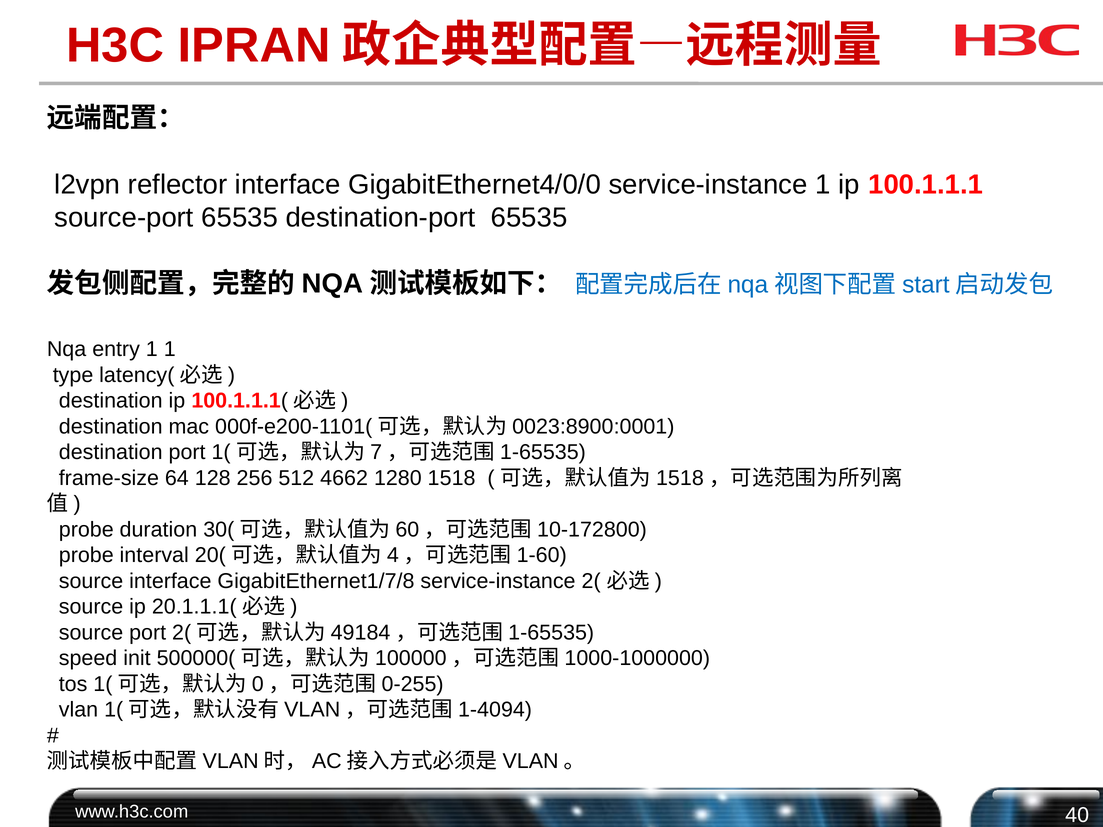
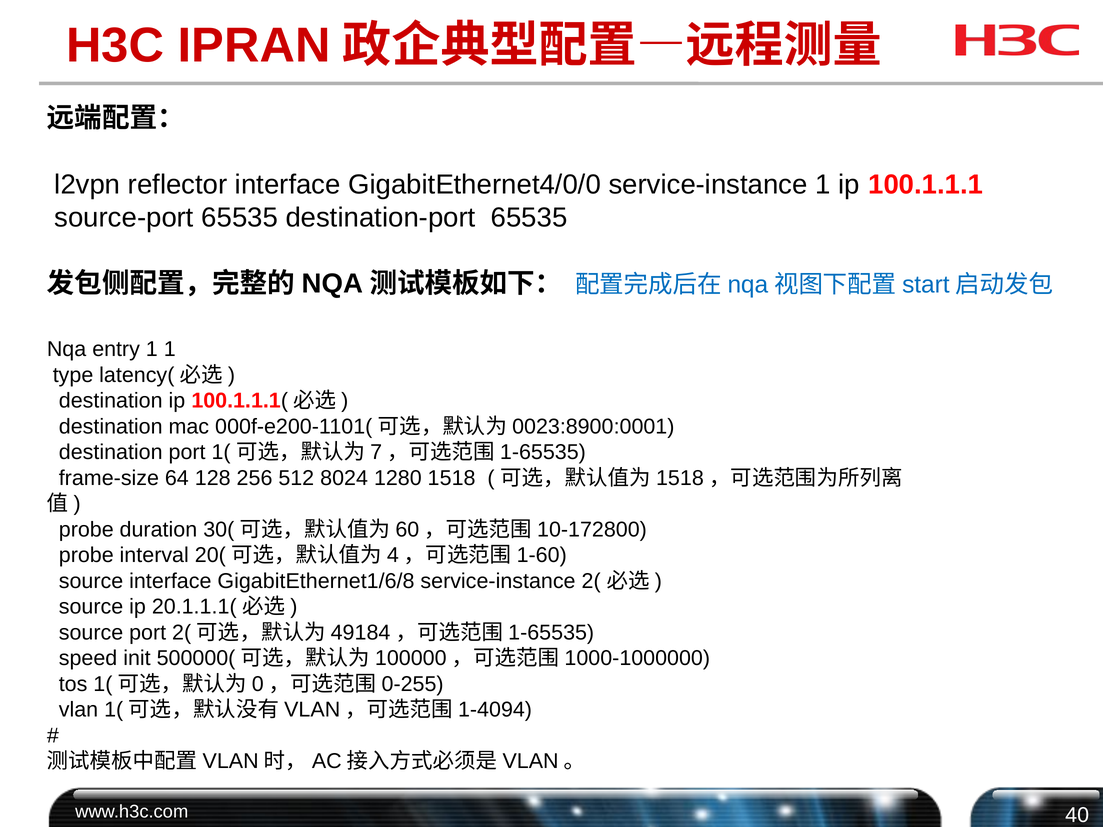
4662: 4662 -> 8024 (344, 478)
GigabitEthernet1/7/8: GigabitEthernet1/7/8 -> GigabitEthernet1/6/8 (316, 581)
